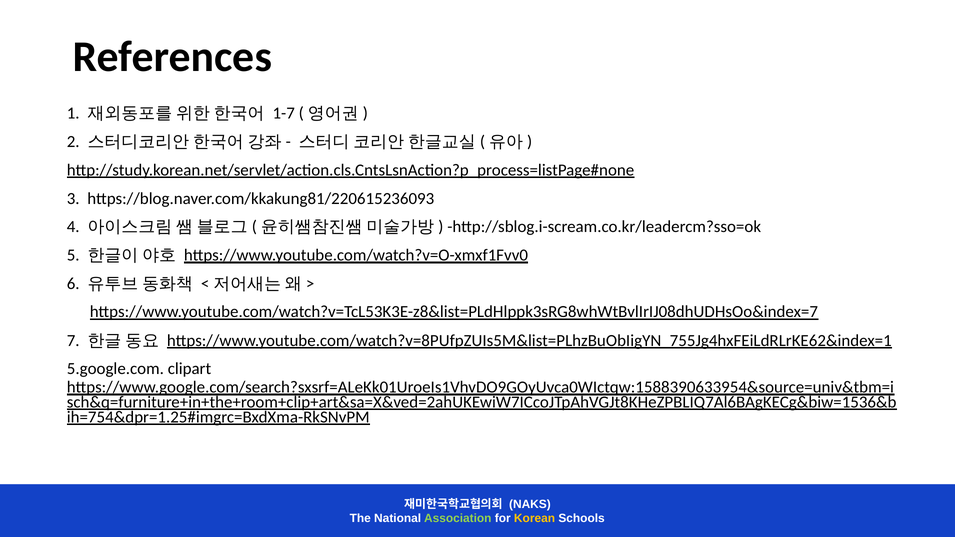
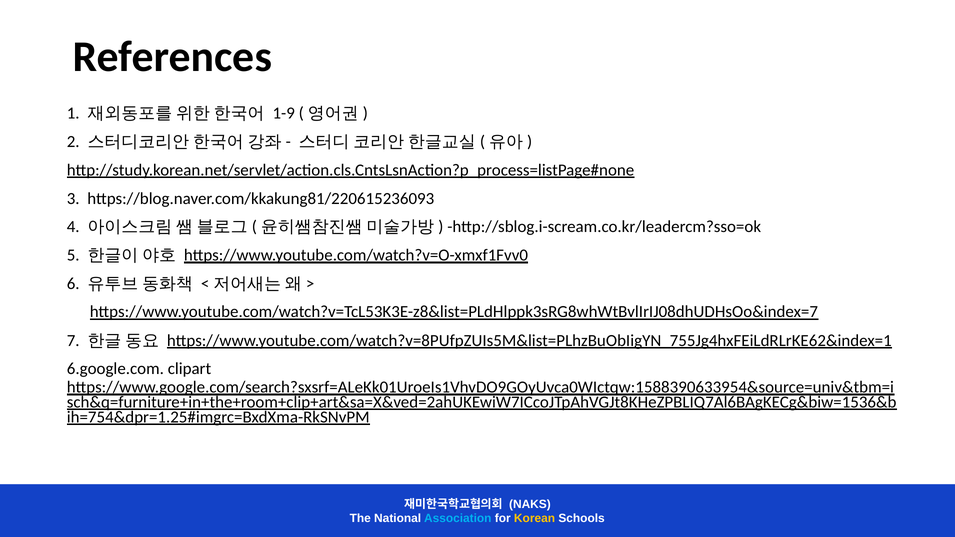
1-7: 1-7 -> 1-9 (284, 113)
5.google.com: 5.google.com -> 6.google.com (115, 369)
Association colour: light green -> light blue (458, 519)
